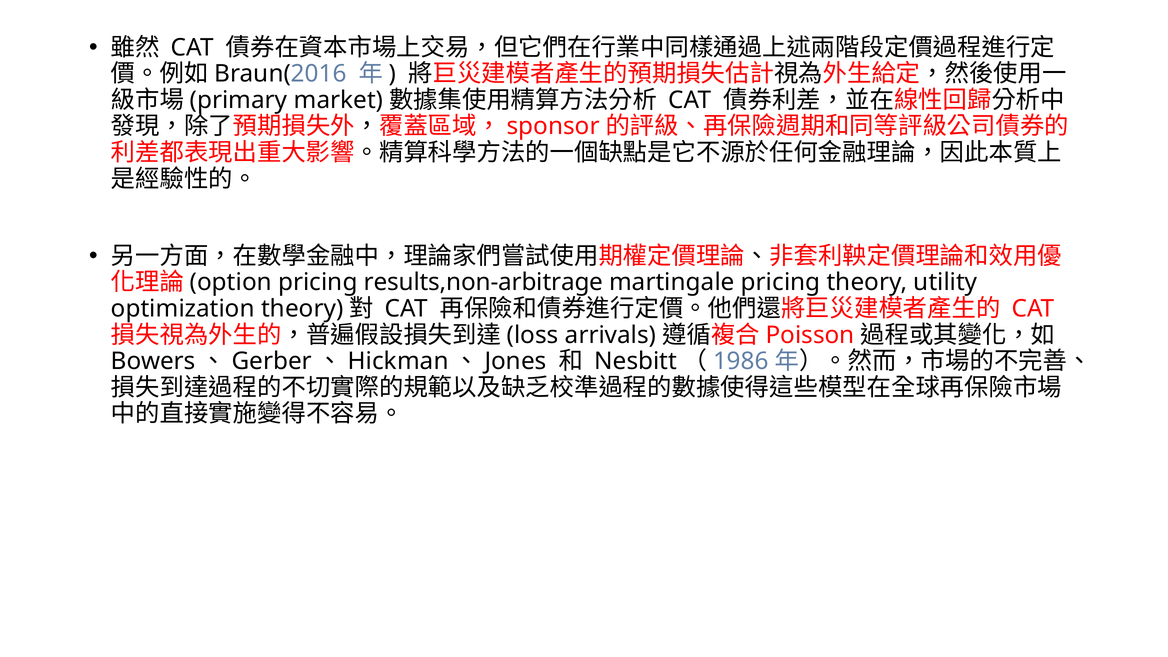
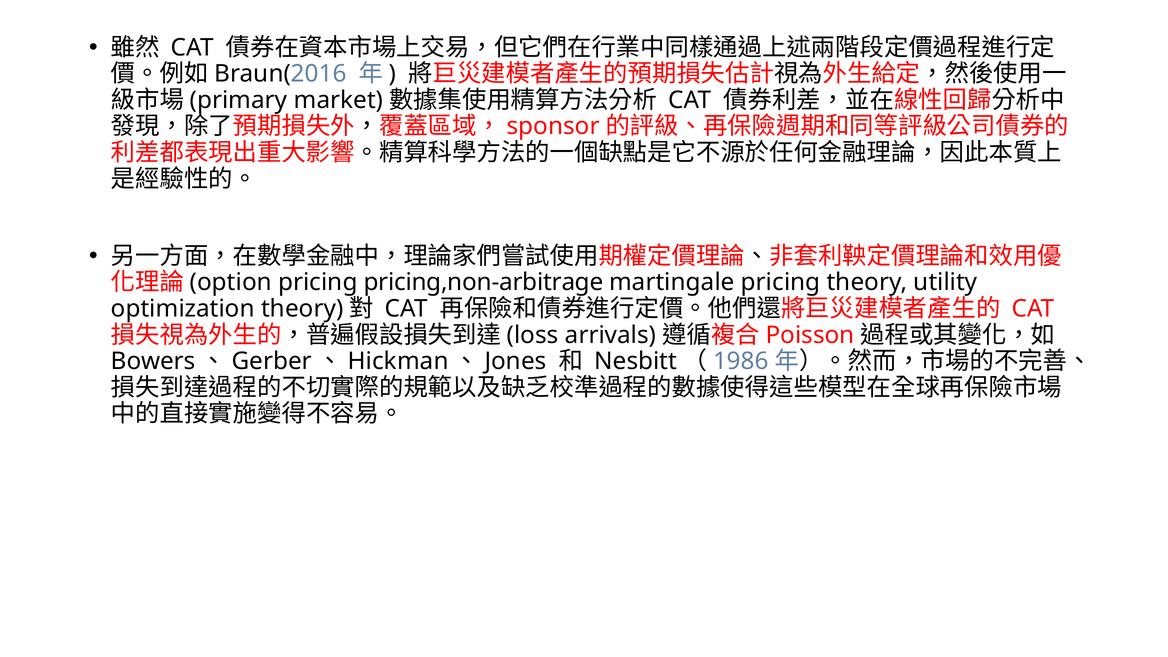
results,non-arbitrage: results,non-arbitrage -> pricing,non-arbitrage (484, 282)
